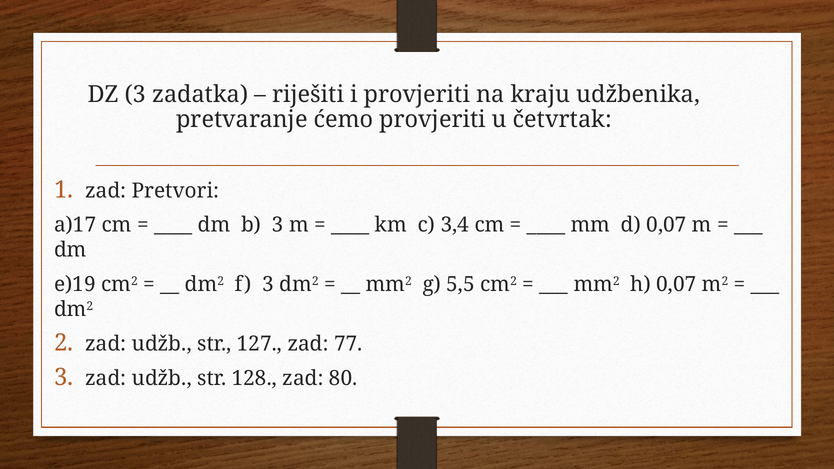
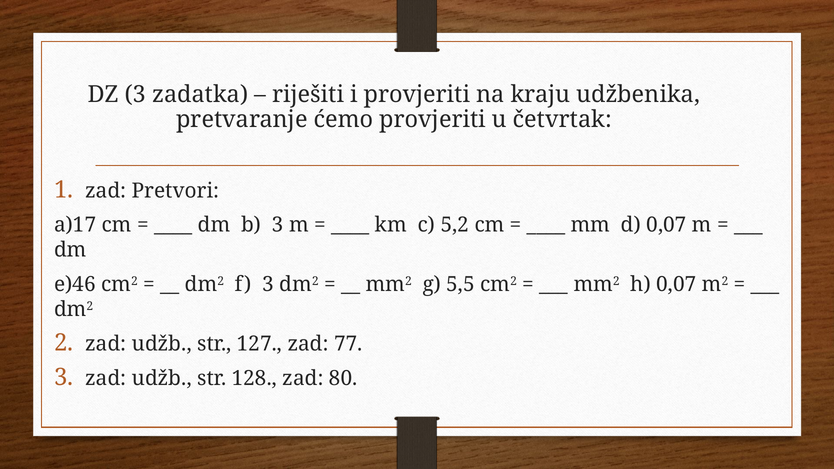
3,4: 3,4 -> 5,2 (455, 225)
e)19: e)19 -> e)46 (75, 285)
